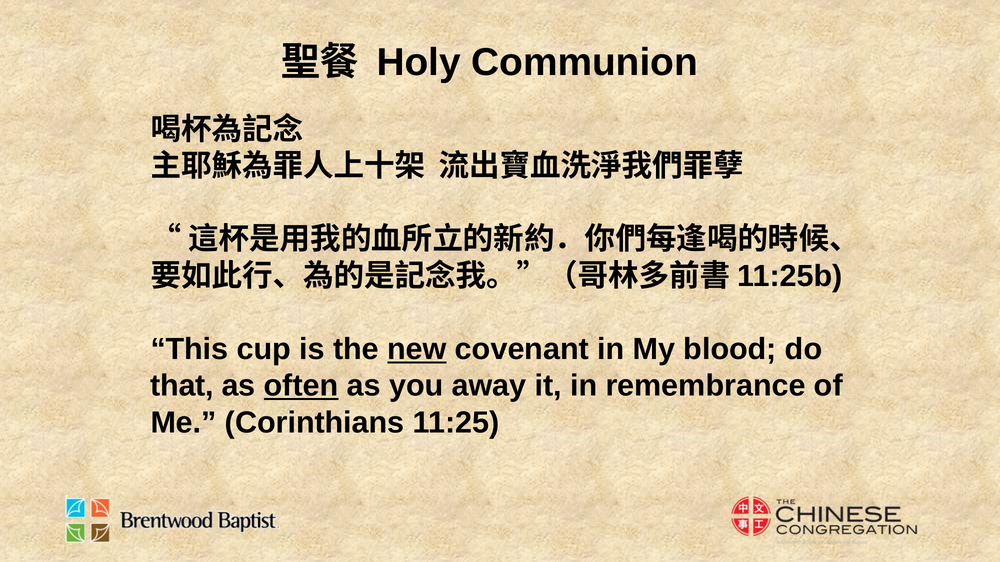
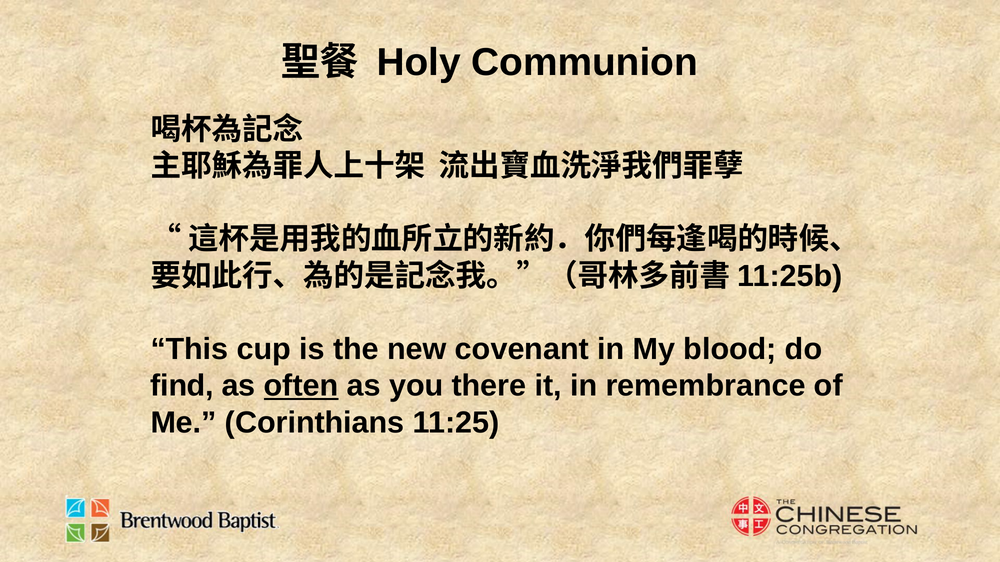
new underline: present -> none (417, 350)
that: that -> find (182, 386)
away: away -> there (489, 386)
